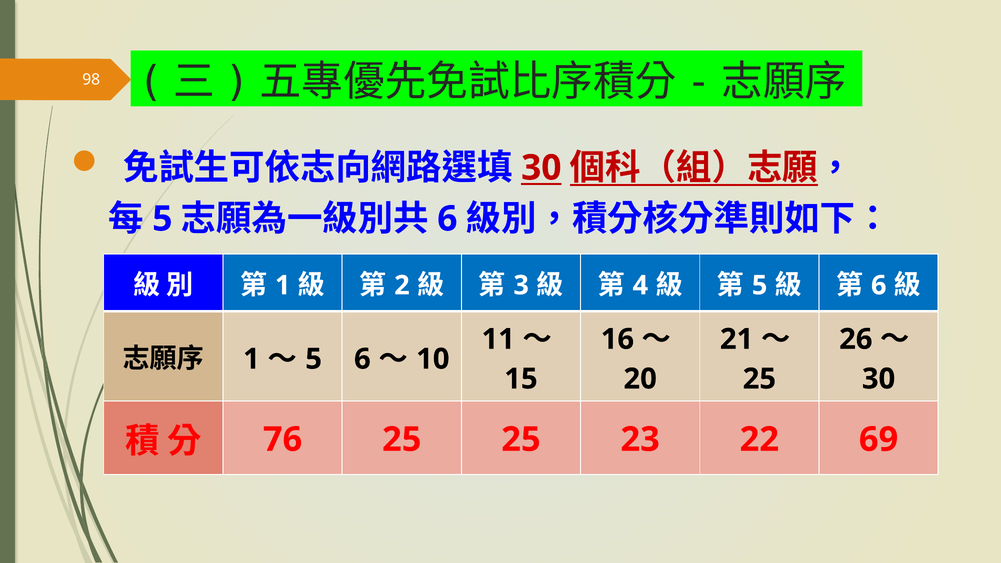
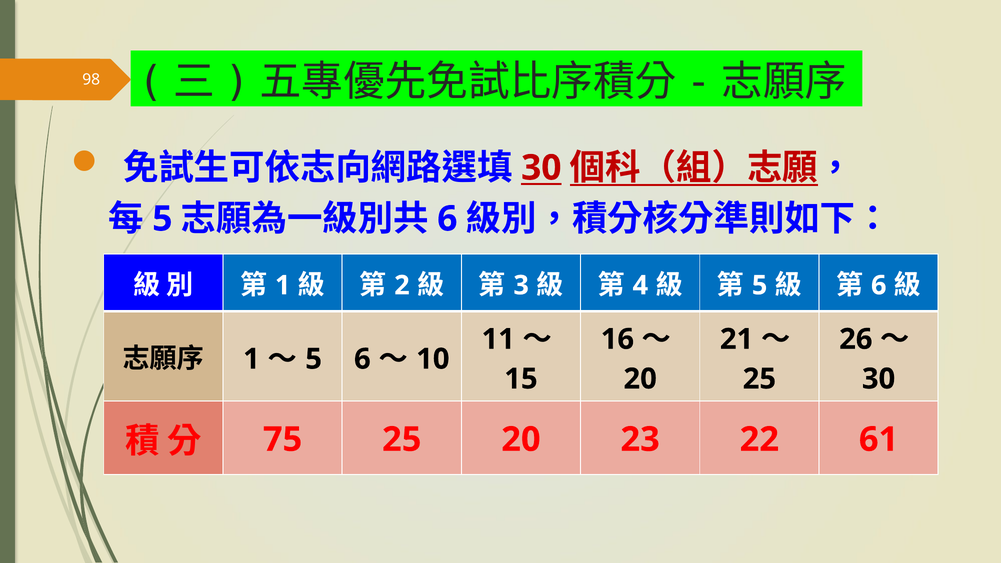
76: 76 -> 75 (283, 440)
25 25: 25 -> 20 (521, 440)
69: 69 -> 61 (879, 440)
